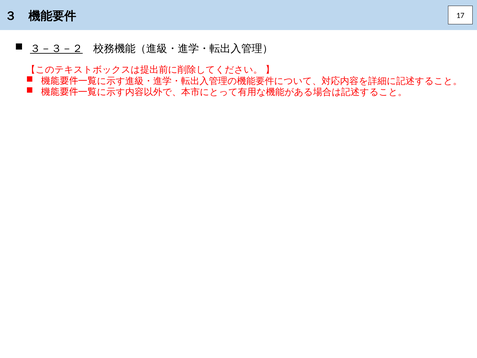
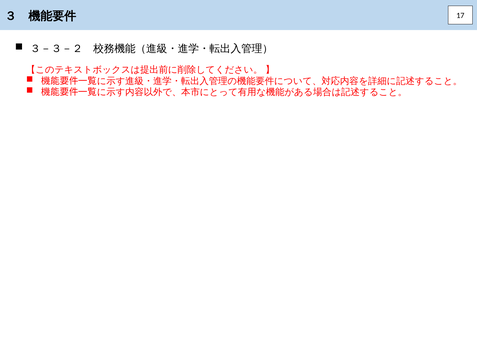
３－３－２ underline: present -> none (56, 49)
